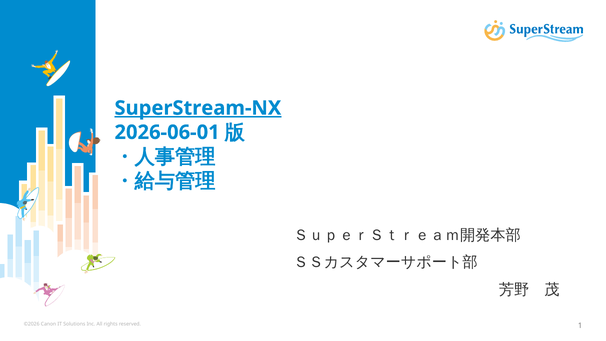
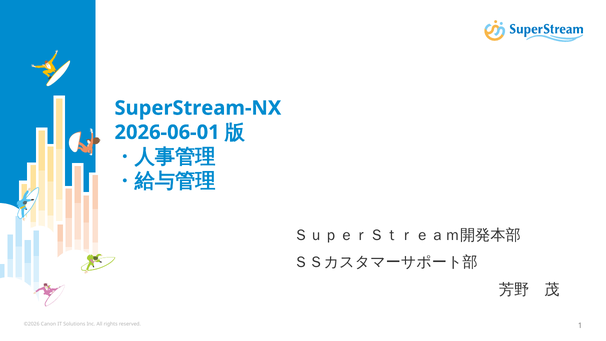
SuperStream-NX underline: present -> none (198, 108)
